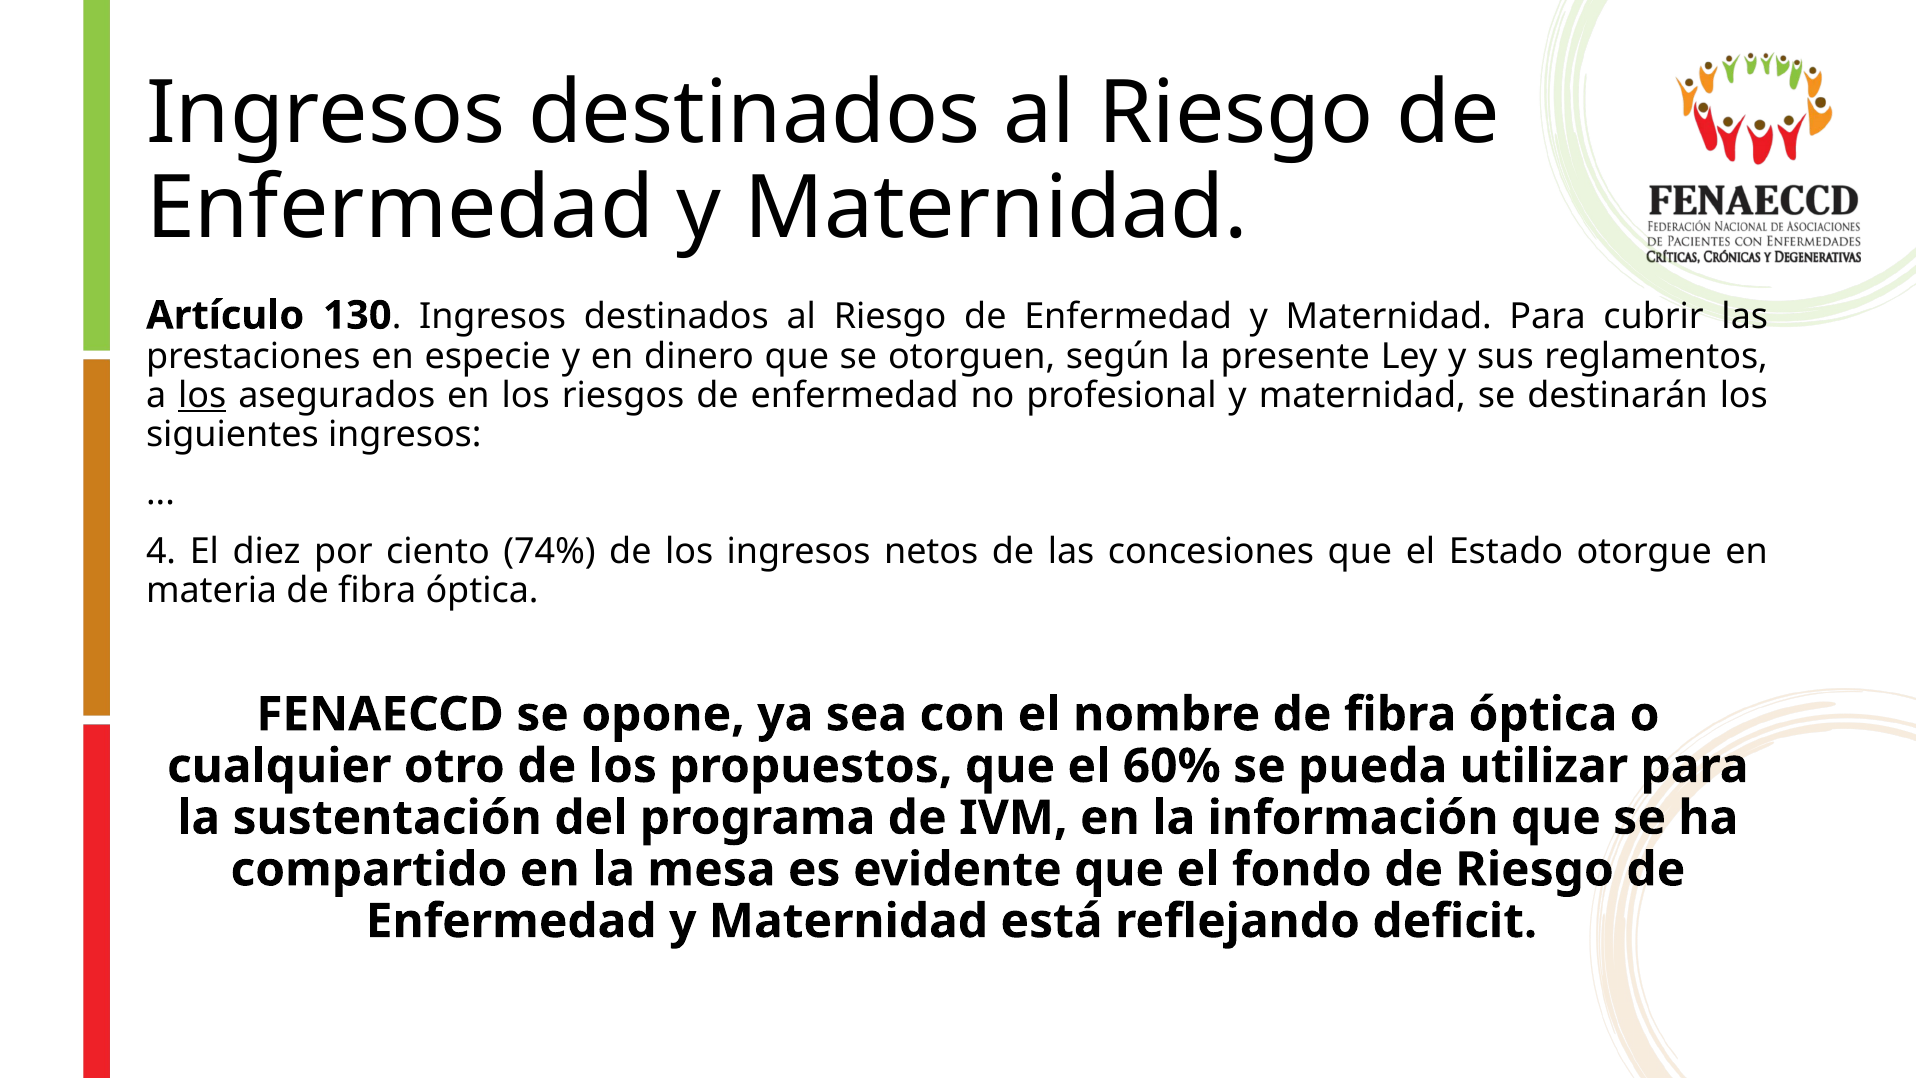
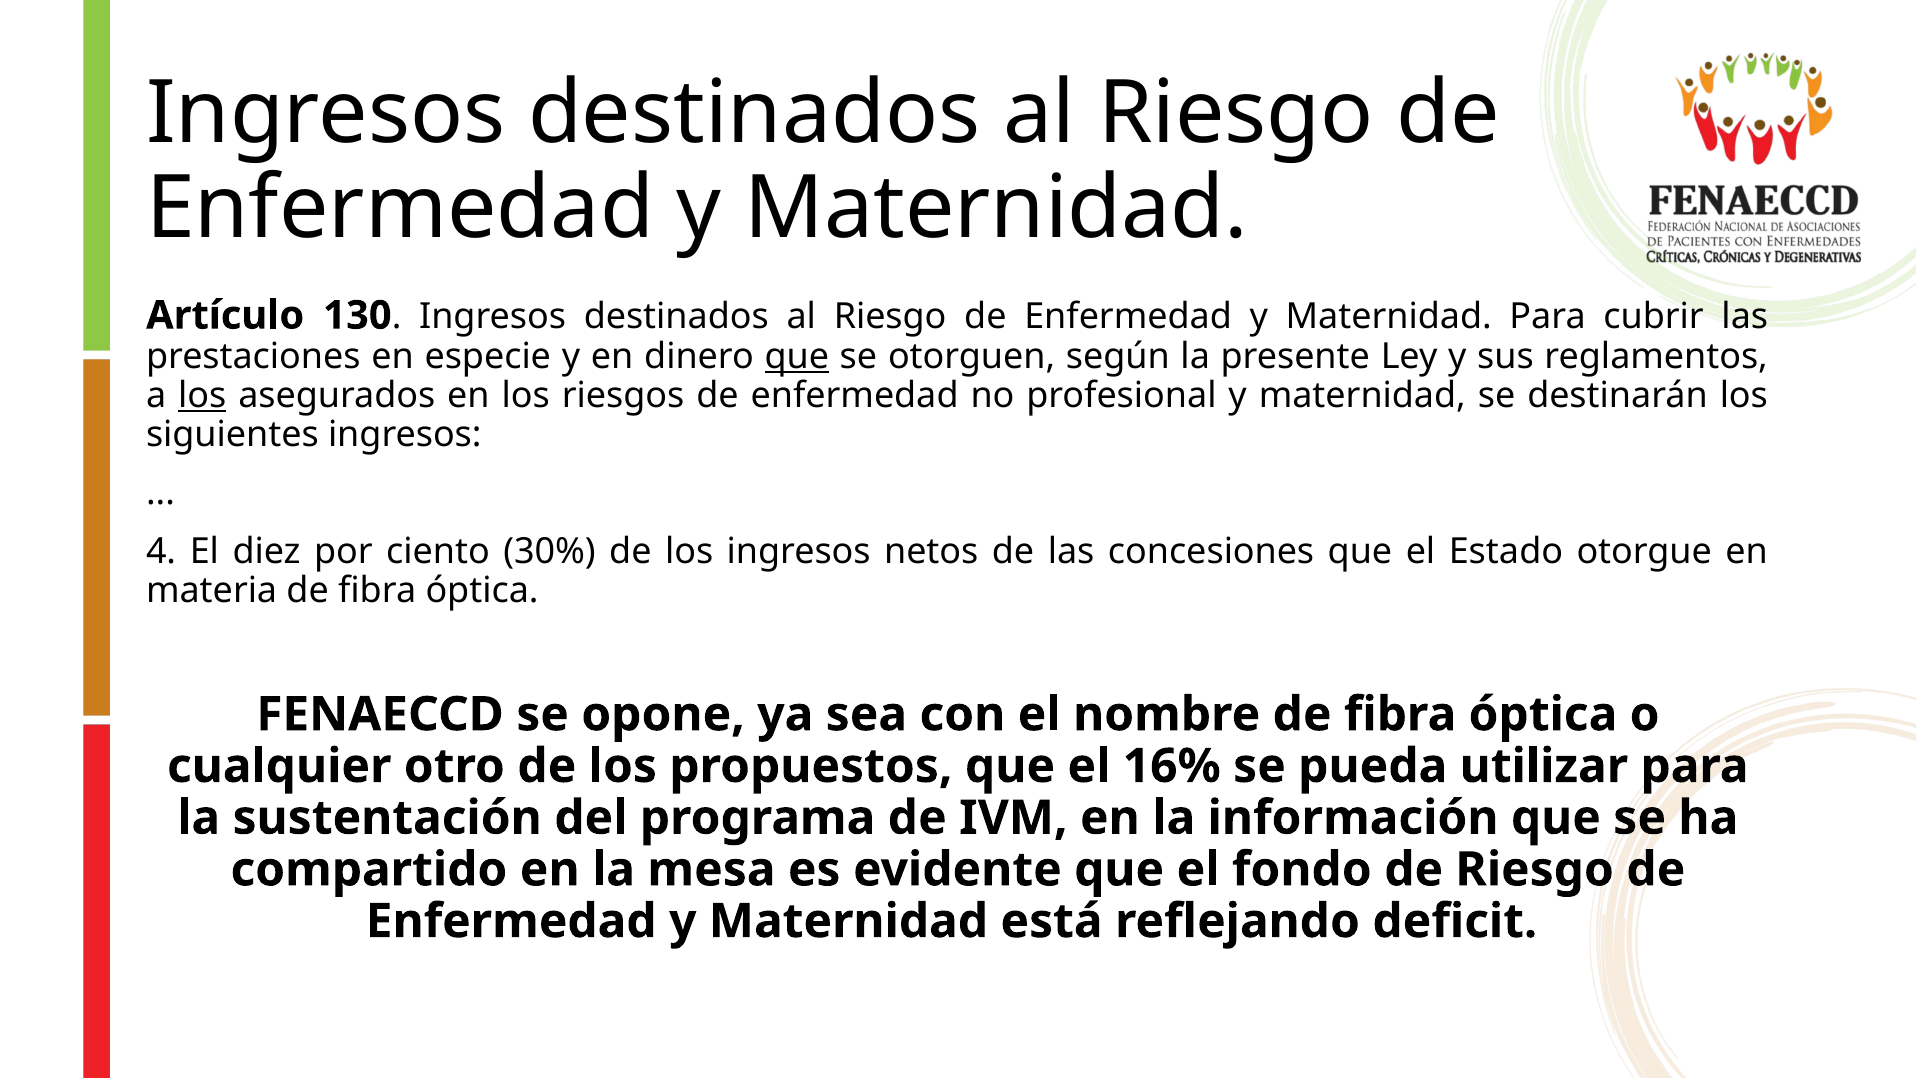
que underline: none -> present (797, 356)
74%: 74% -> 30% (549, 552)
60%: 60% -> 16% (1172, 766)
